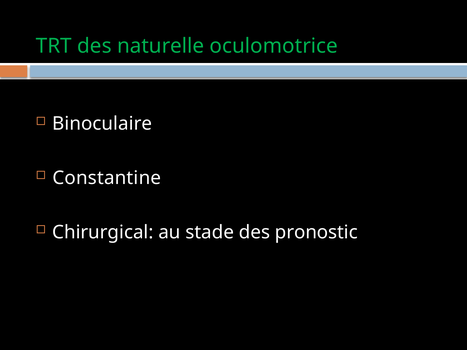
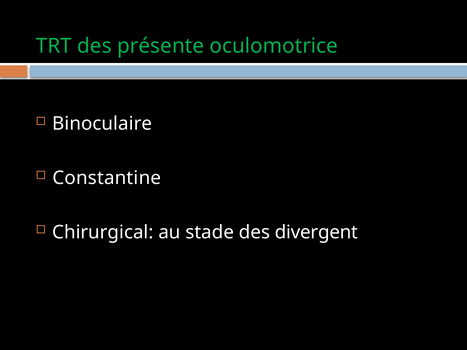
naturelle: naturelle -> présente (161, 46)
pronostic: pronostic -> divergent (316, 232)
